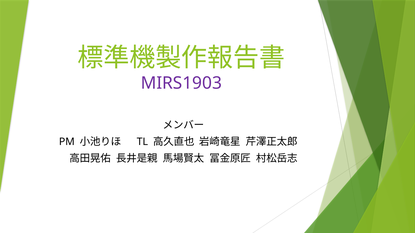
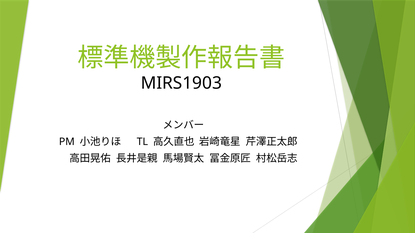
MIRS1903 colour: purple -> black (181, 83)
